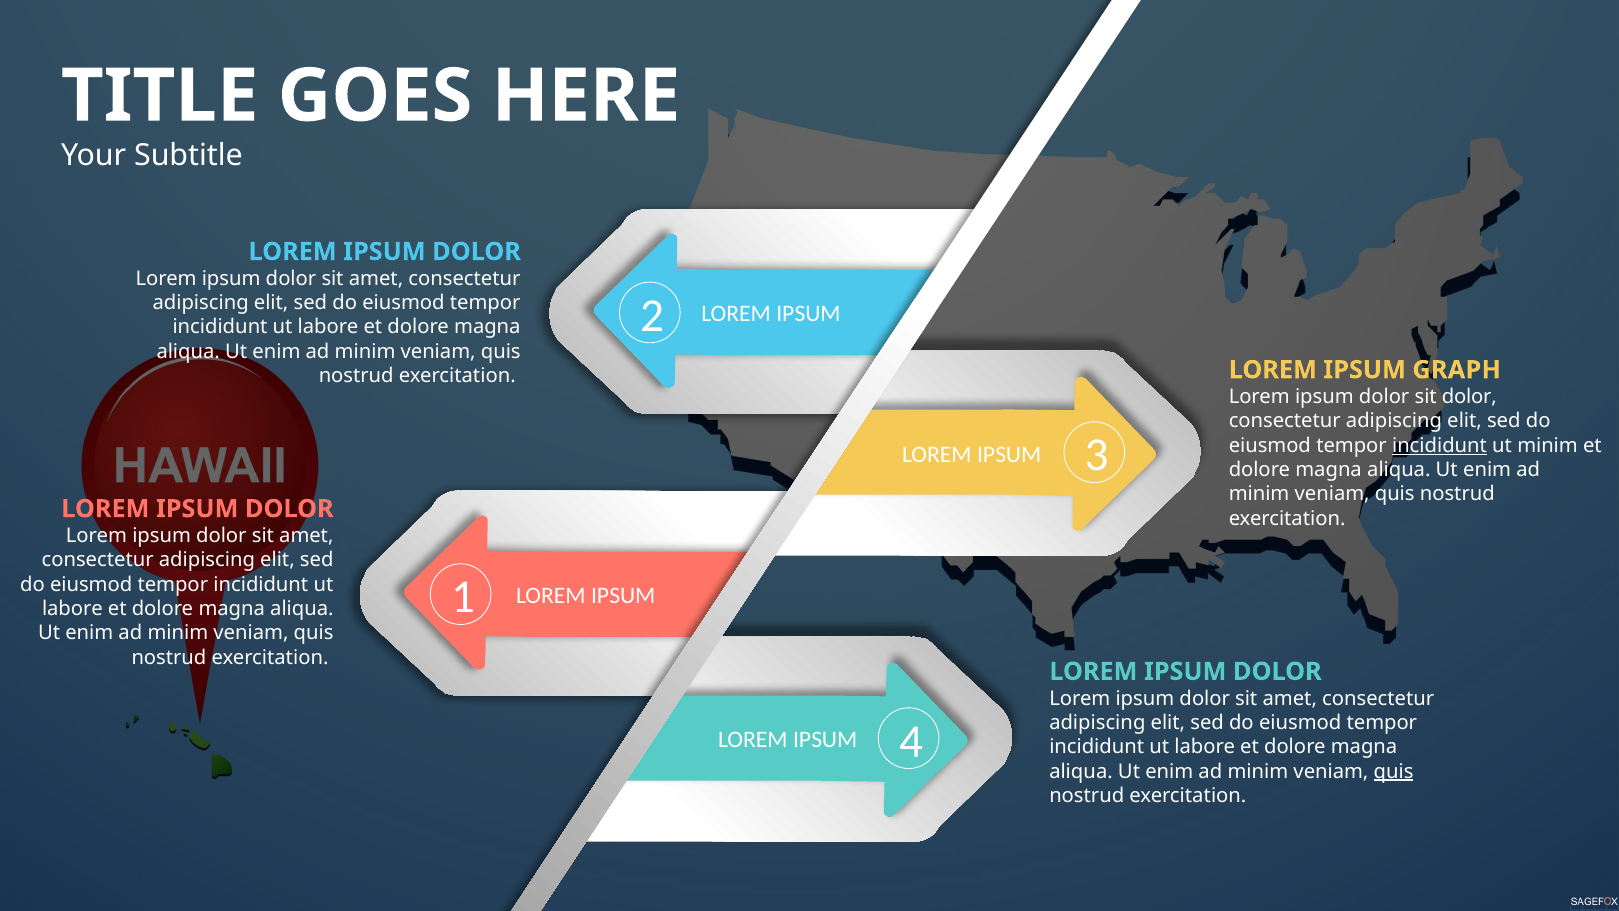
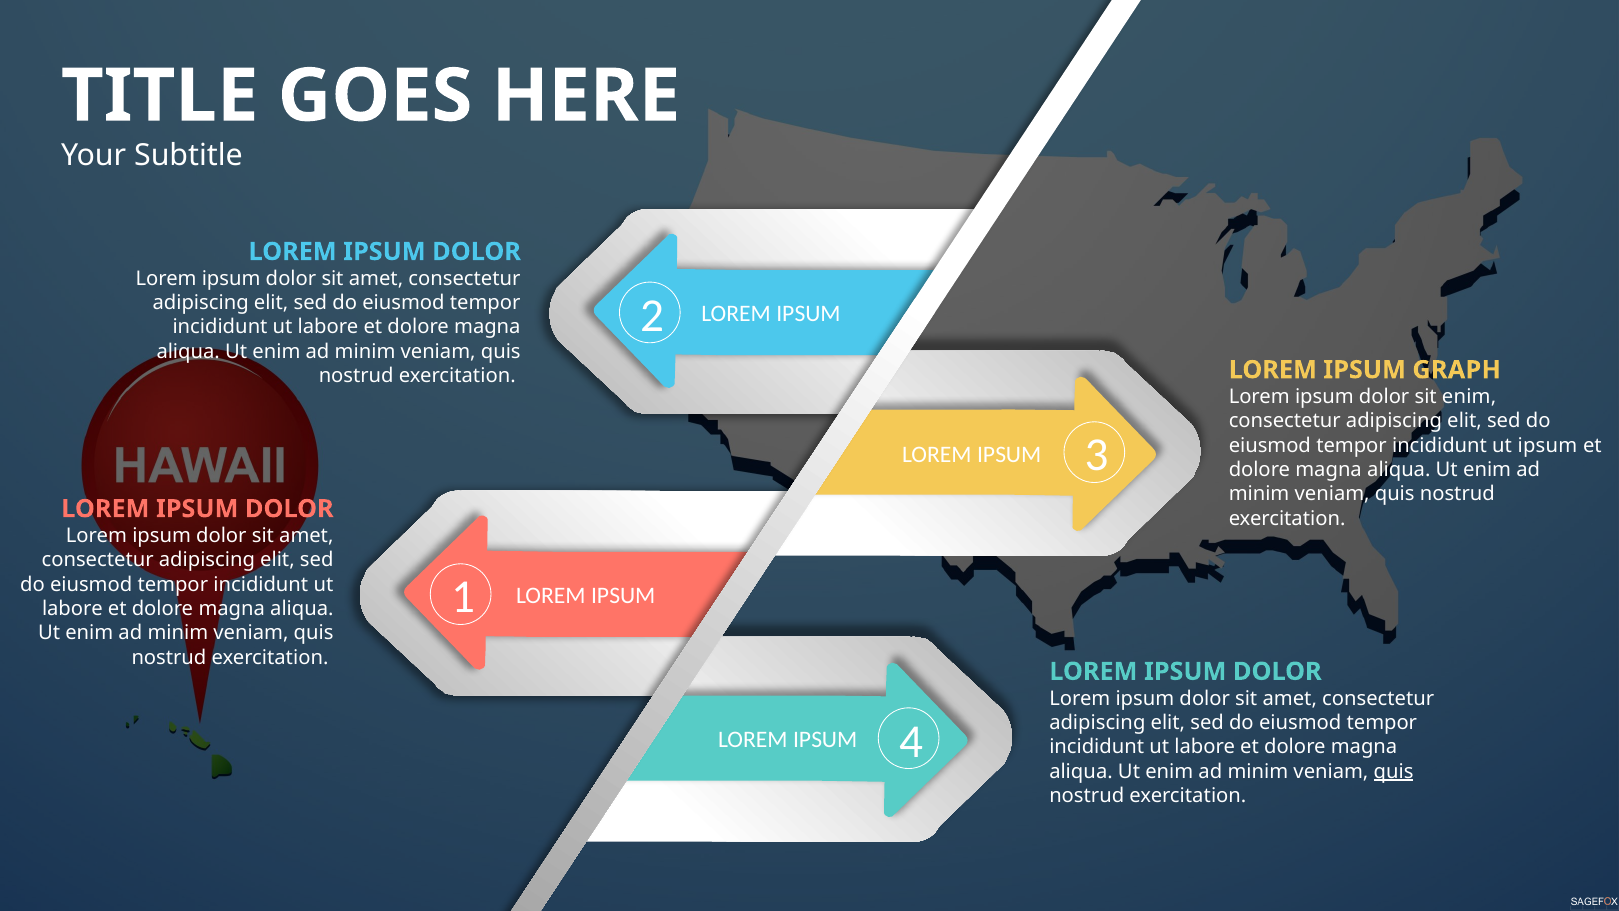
sit dolor: dolor -> enim (1469, 397)
incididunt underline: present -> none (1440, 445)
ut minim: minim -> ipsum (1547, 445)
